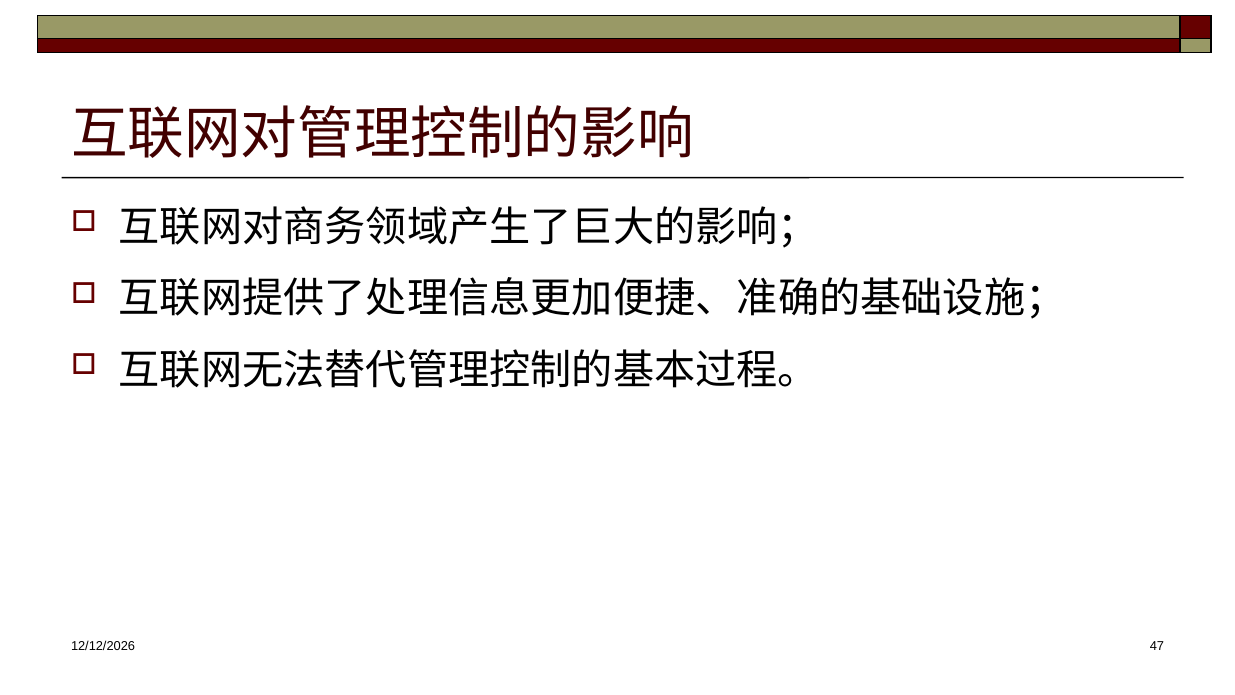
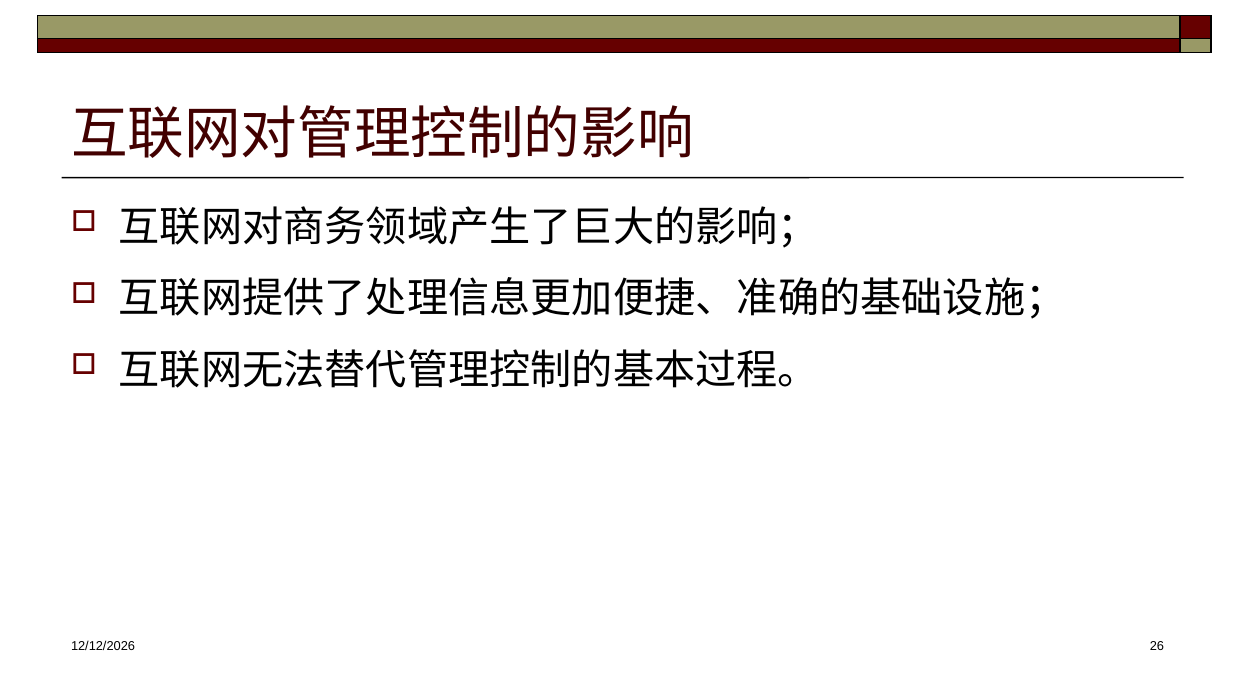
47: 47 -> 26 (1157, 646)
